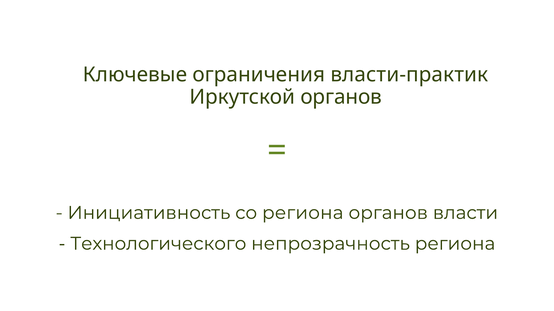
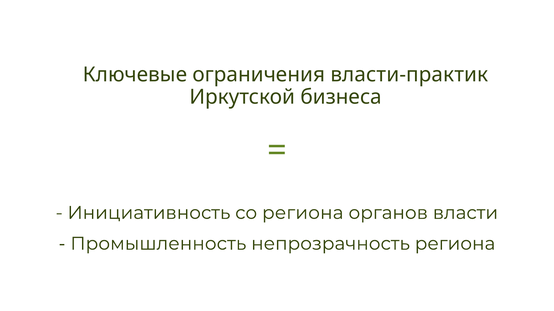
Иркутской органов: органов -> бизнеса (341, 97)
Технологического: Технологического -> Промышленность (158, 244)
